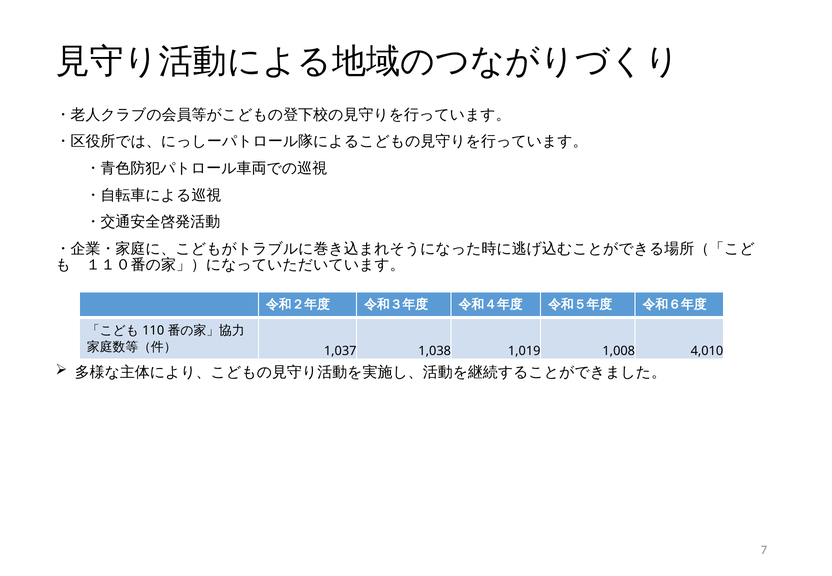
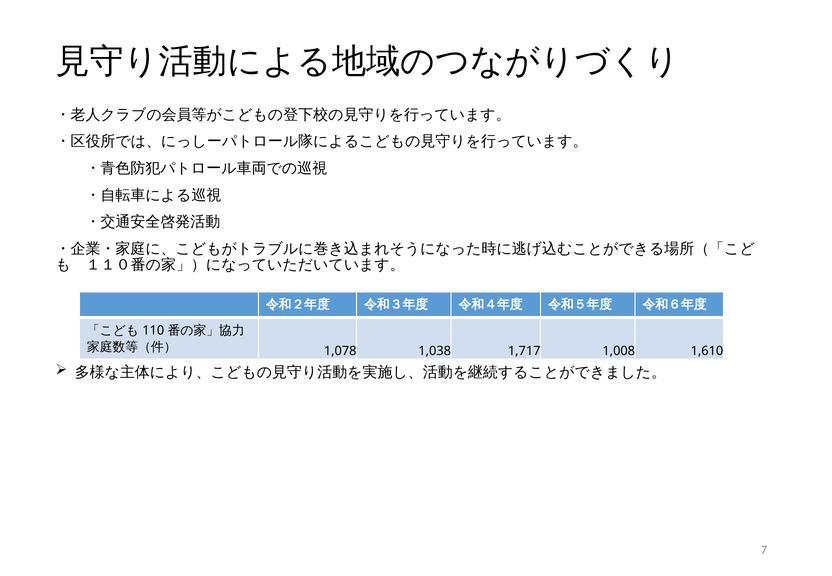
1,037: 1,037 -> 1,078 (340, 351)
1,019: 1,019 -> 1,717 (524, 351)
4,010: 4,010 -> 1,610 (707, 351)
